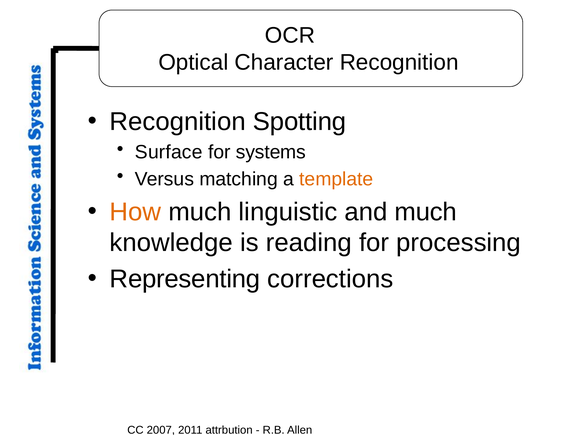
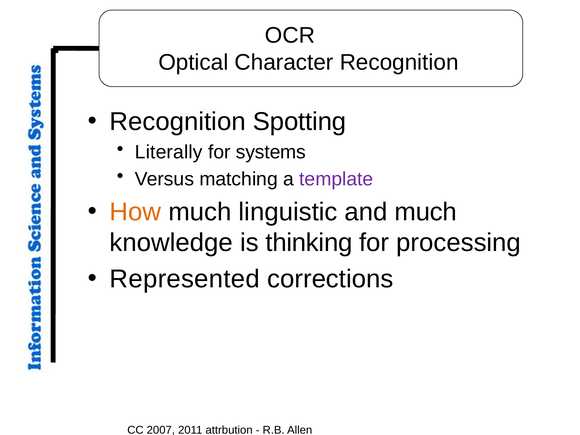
Surface: Surface -> Literally (169, 152)
template colour: orange -> purple (336, 179)
reading: reading -> thinking (309, 243)
Representing: Representing -> Represented (185, 279)
